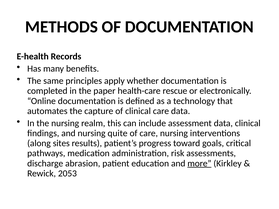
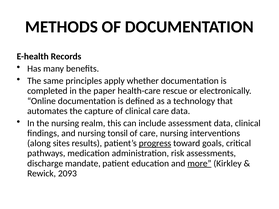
quite: quite -> tonsil (118, 133)
progress underline: none -> present (155, 143)
abrasion: abrasion -> mandate (83, 164)
2053: 2053 -> 2093 (67, 174)
